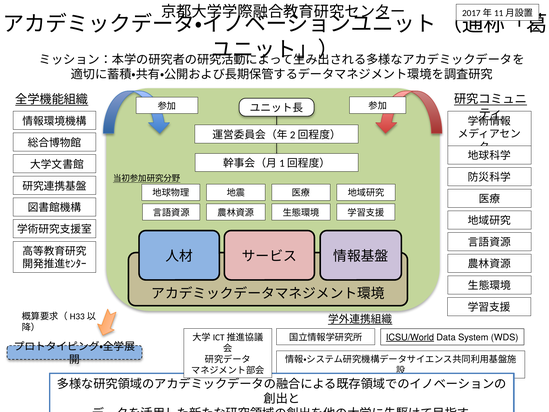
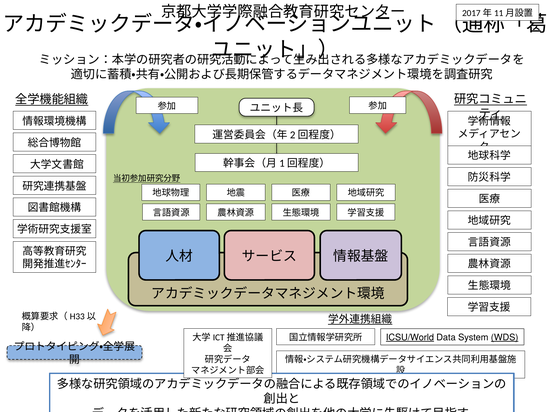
WDS underline: none -> present (505, 337)
